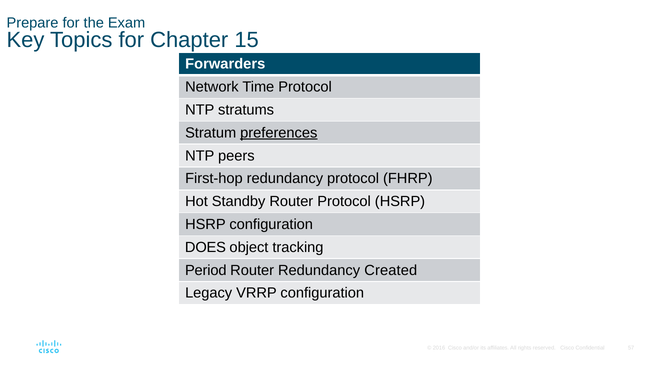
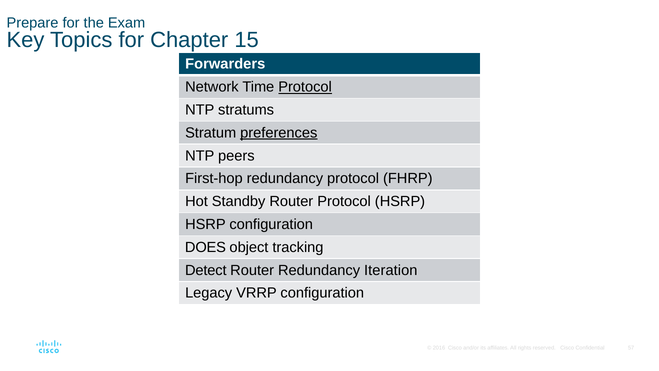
Protocol underline: none -> present (305, 87)
Period: Period -> Detect (206, 270)
Created: Created -> Iteration (391, 270)
